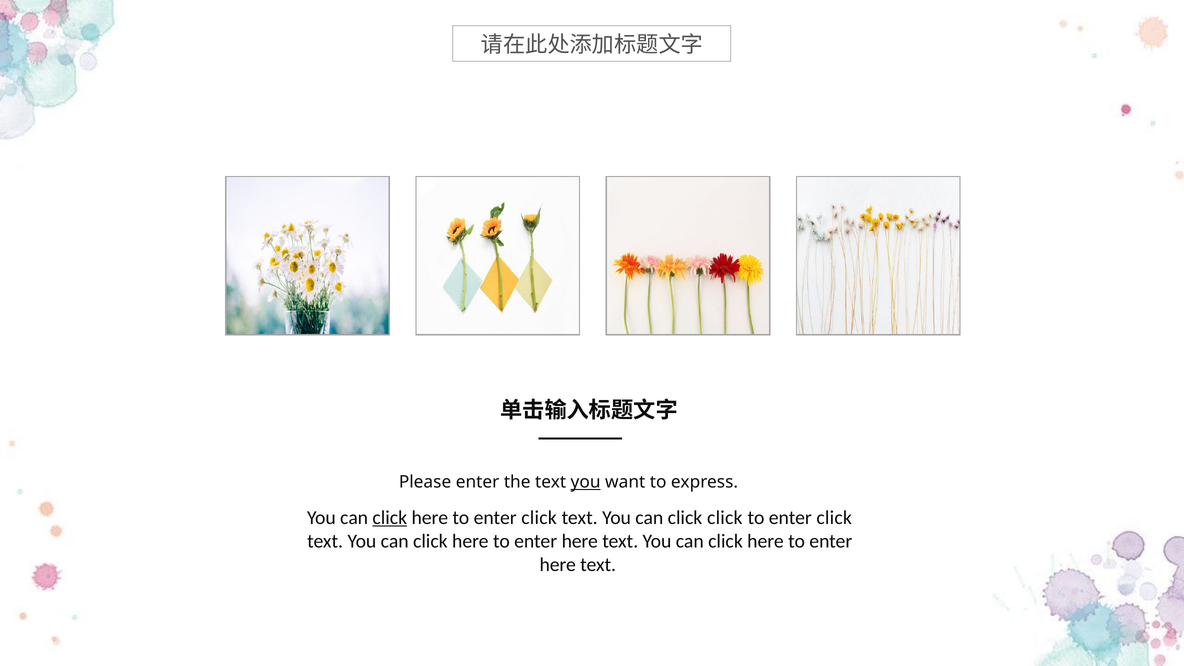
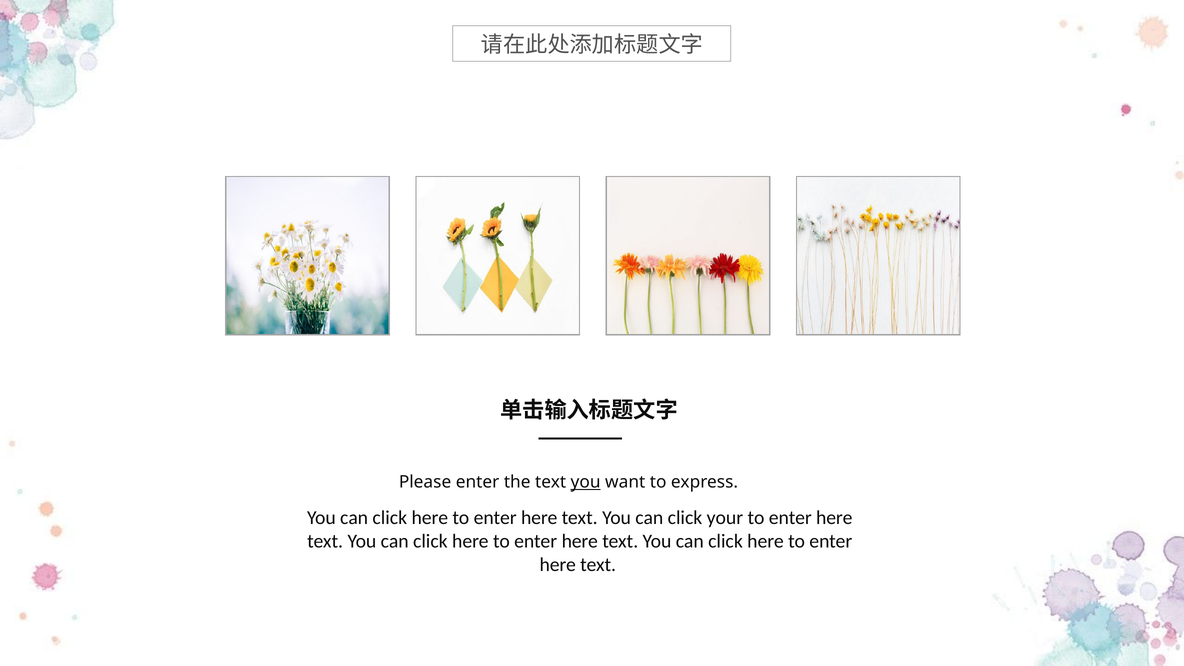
click underline: present -> none (390, 518)
click: click -> here (539, 518)
click click: click -> your (725, 518)
click: click -> here (834, 518)
